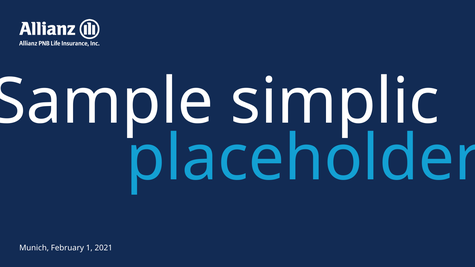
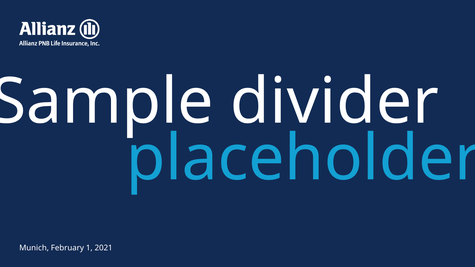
simplic: simplic -> divider (335, 102)
